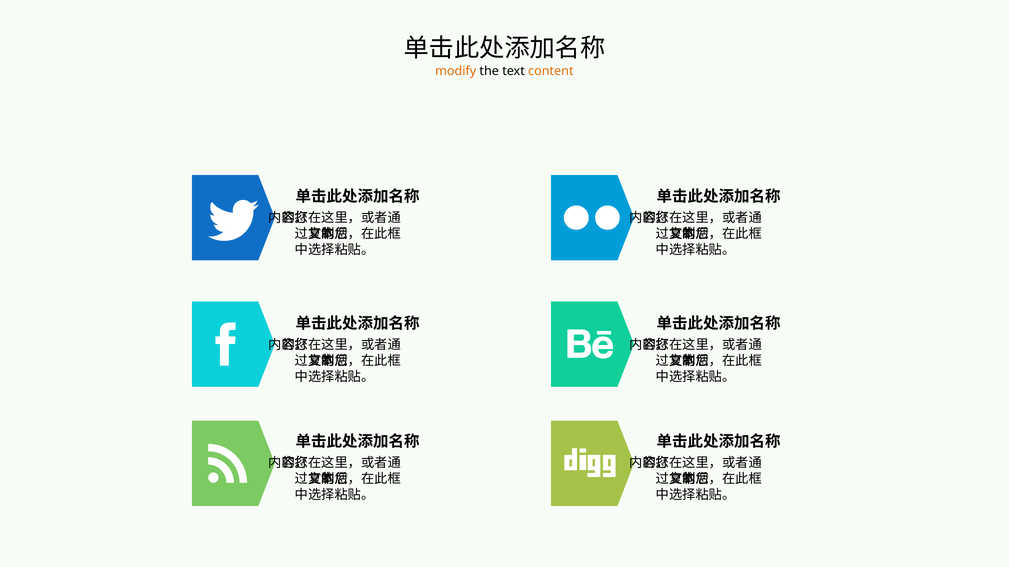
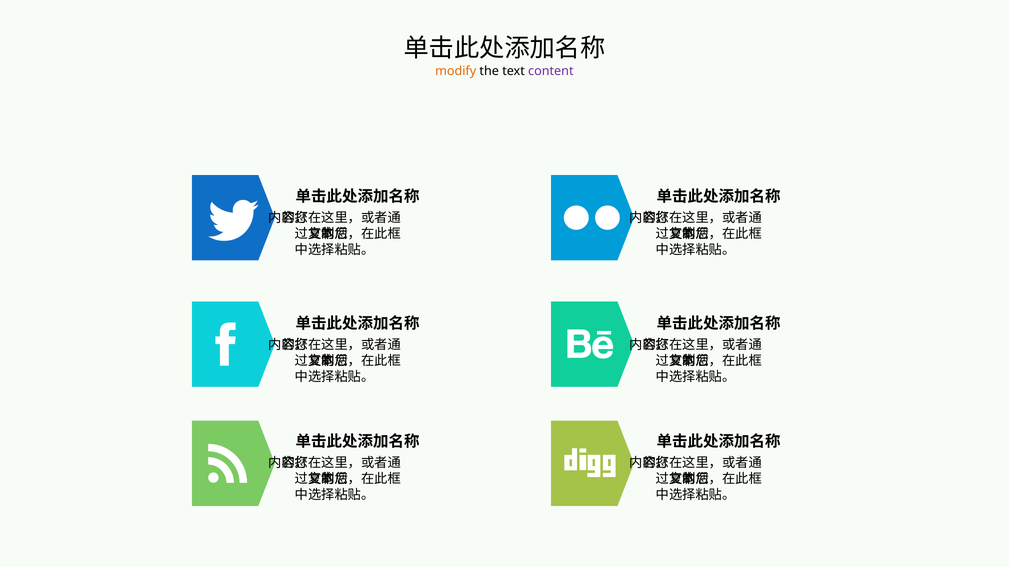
content colour: orange -> purple (551, 71)
